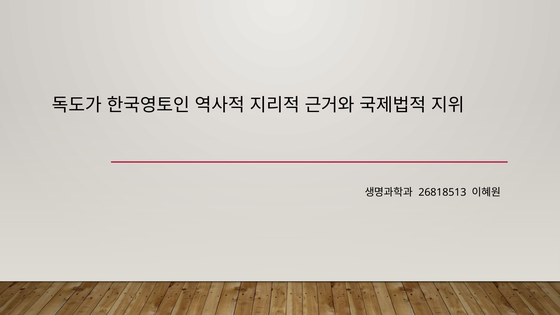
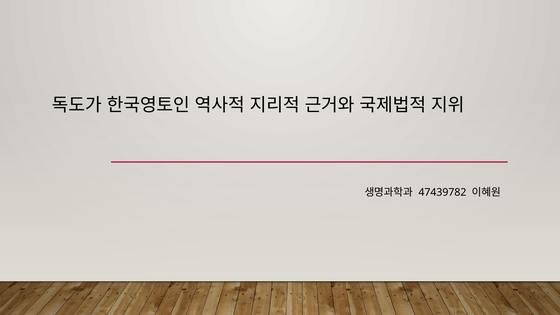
26818513: 26818513 -> 47439782 (442, 192)
